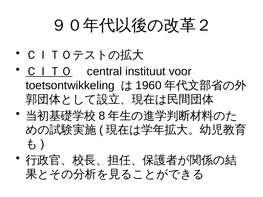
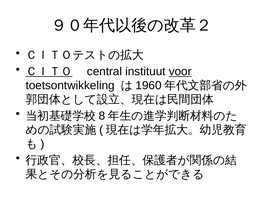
voor underline: none -> present (180, 72)
